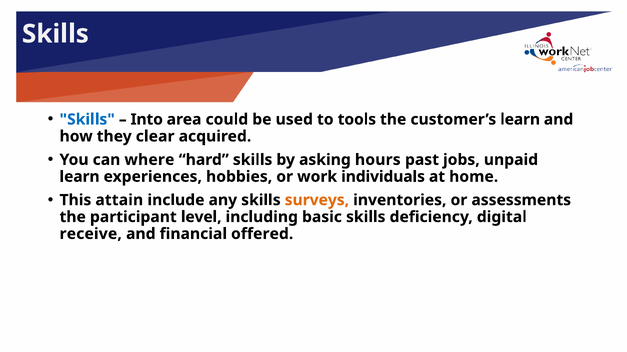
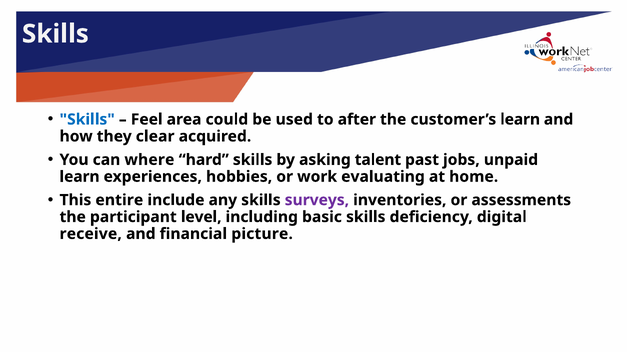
Into: Into -> Feel (147, 120)
tools: tools -> after (357, 120)
hours: hours -> talent (378, 160)
individuals: individuals -> evaluating (383, 177)
attain: attain -> entire (119, 200)
surveys colour: orange -> purple (317, 200)
offered: offered -> picture (262, 234)
